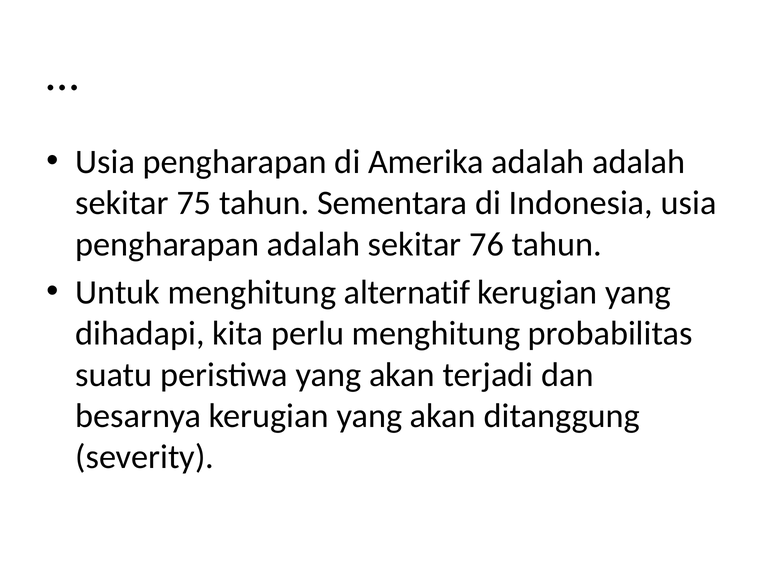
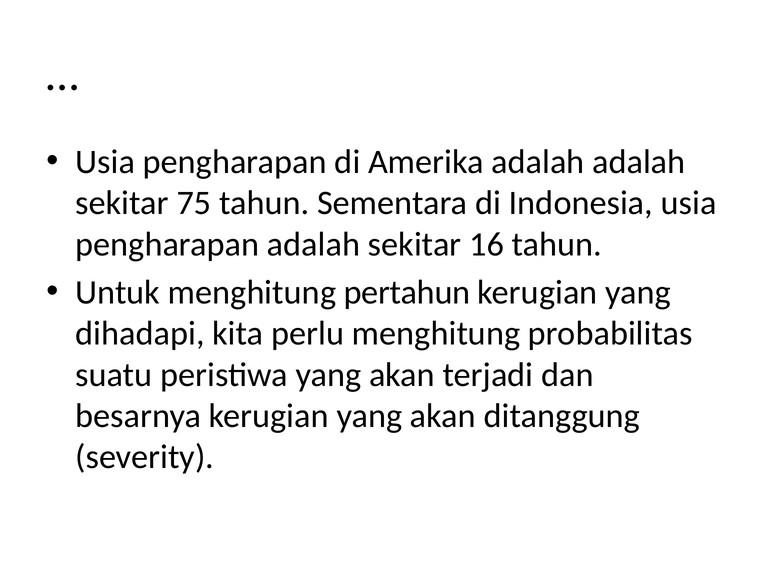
76: 76 -> 16 (486, 244)
alternatif: alternatif -> pertahun (407, 292)
